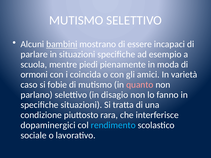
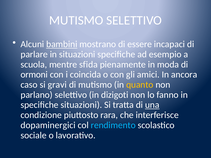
piedi: piedi -> sfida (88, 65)
varietà: varietà -> ancora (184, 75)
fobie: fobie -> gravi (57, 85)
quanto colour: pink -> yellow (140, 85)
disagio: disagio -> dizigoti (115, 95)
una underline: none -> present (152, 105)
